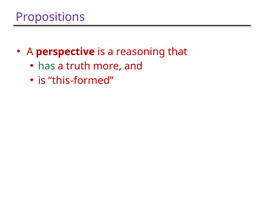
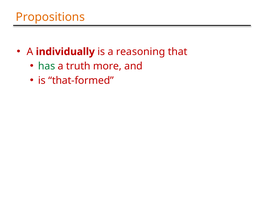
Propositions colour: purple -> orange (50, 17)
perspective: perspective -> individually (65, 52)
this-formed: this-formed -> that-formed (81, 80)
